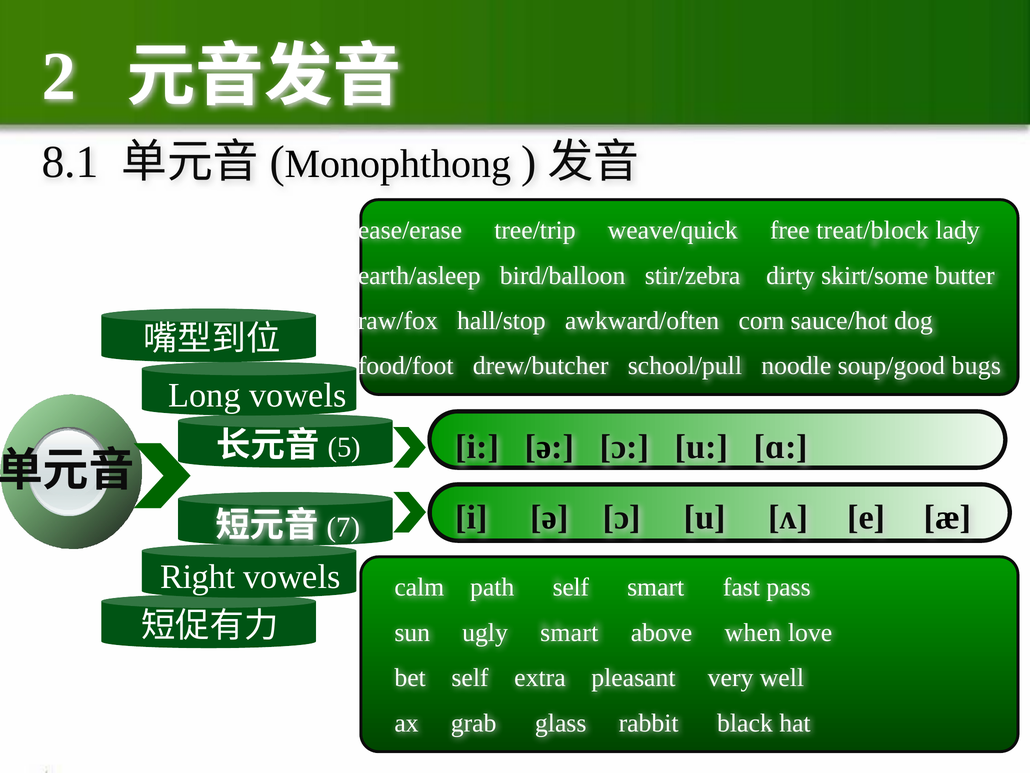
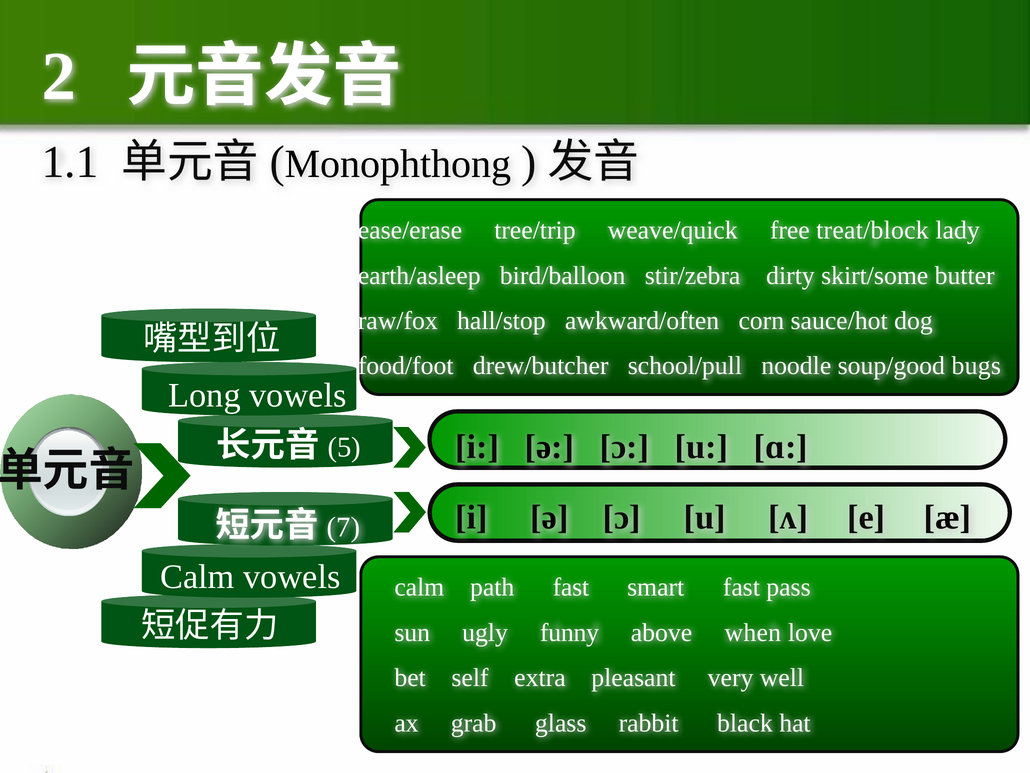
8.1: 8.1 -> 1.1 (70, 162)
Right: Right -> Calm (198, 576)
path self: self -> fast (571, 587)
ugly smart: smart -> funny (570, 632)
